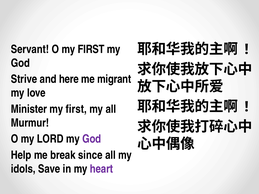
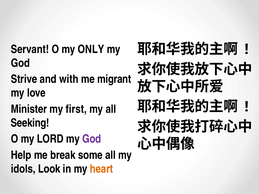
O my FIRST: FIRST -> ONLY (91, 49)
here: here -> with (69, 79)
Murmur: Murmur -> Seeking (30, 123)
since: since -> some (90, 155)
Save: Save -> Look (49, 169)
heart colour: purple -> orange (101, 169)
